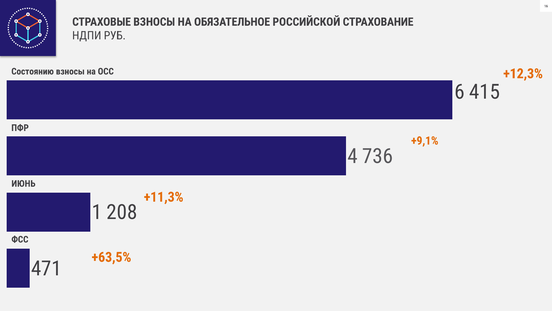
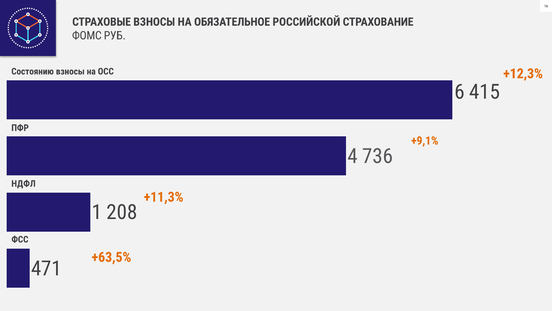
НДПИ: НДПИ -> ФОМС (87, 36)
ИЮНЬ: ИЮНЬ -> НДФЛ (23, 183)
